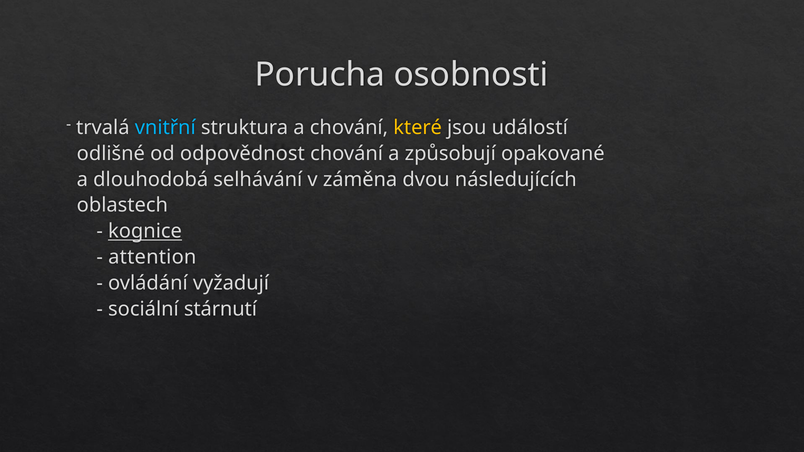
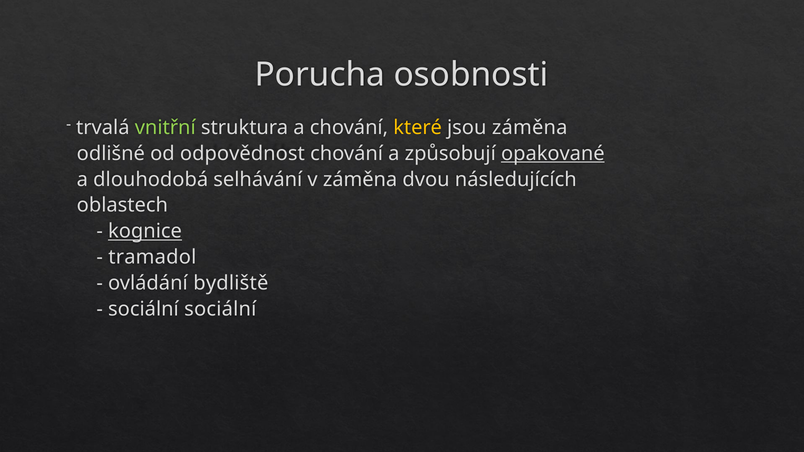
vnitřní colour: light blue -> light green (165, 128)
jsou událostí: událostí -> záměna (530, 128)
opakované underline: none -> present (553, 154)
attention: attention -> tramadol (152, 257)
vyžadují: vyžadují -> bydliště (231, 283)
sociální stárnutí: stárnutí -> sociální (220, 309)
